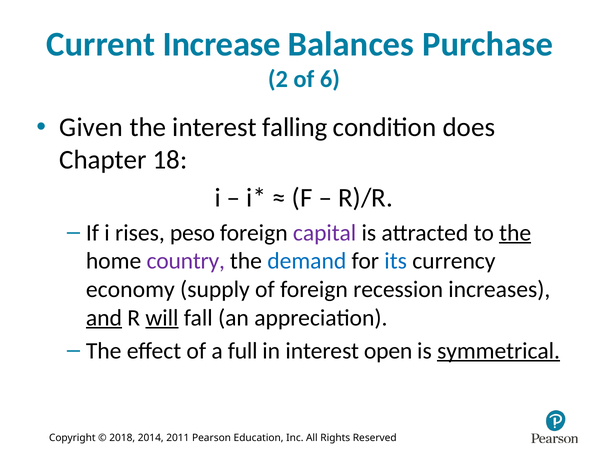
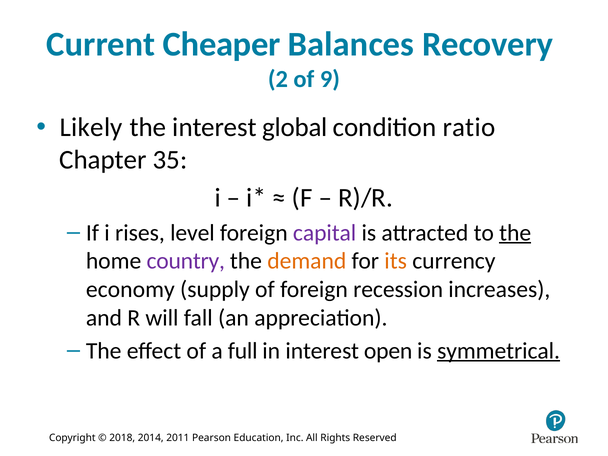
Increase: Increase -> Cheaper (222, 44)
Purchase: Purchase -> Recovery (488, 44)
6: 6 -> 9 (330, 79)
Given: Given -> Likely (91, 128)
falling: falling -> global (295, 128)
does: does -> ratio (469, 128)
18: 18 -> 35 (170, 160)
peso: peso -> level (192, 233)
demand colour: blue -> orange (307, 261)
its colour: blue -> orange (396, 261)
and underline: present -> none (104, 318)
will underline: present -> none (162, 318)
